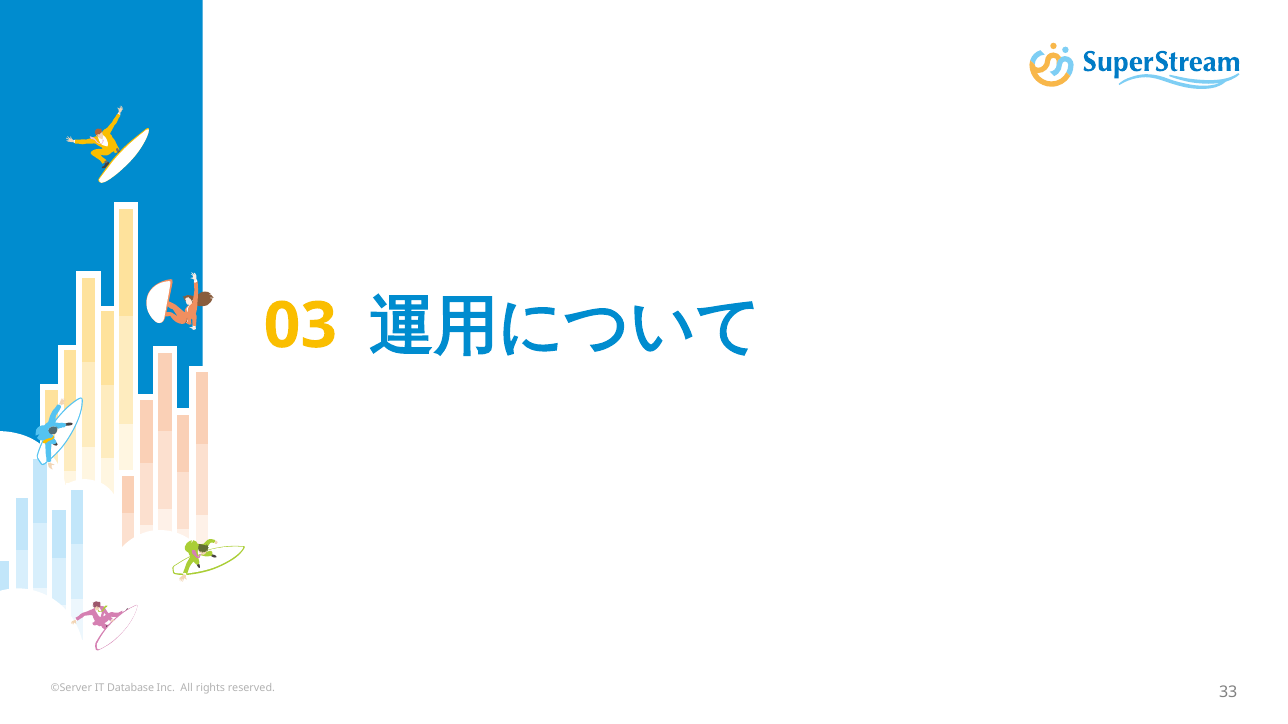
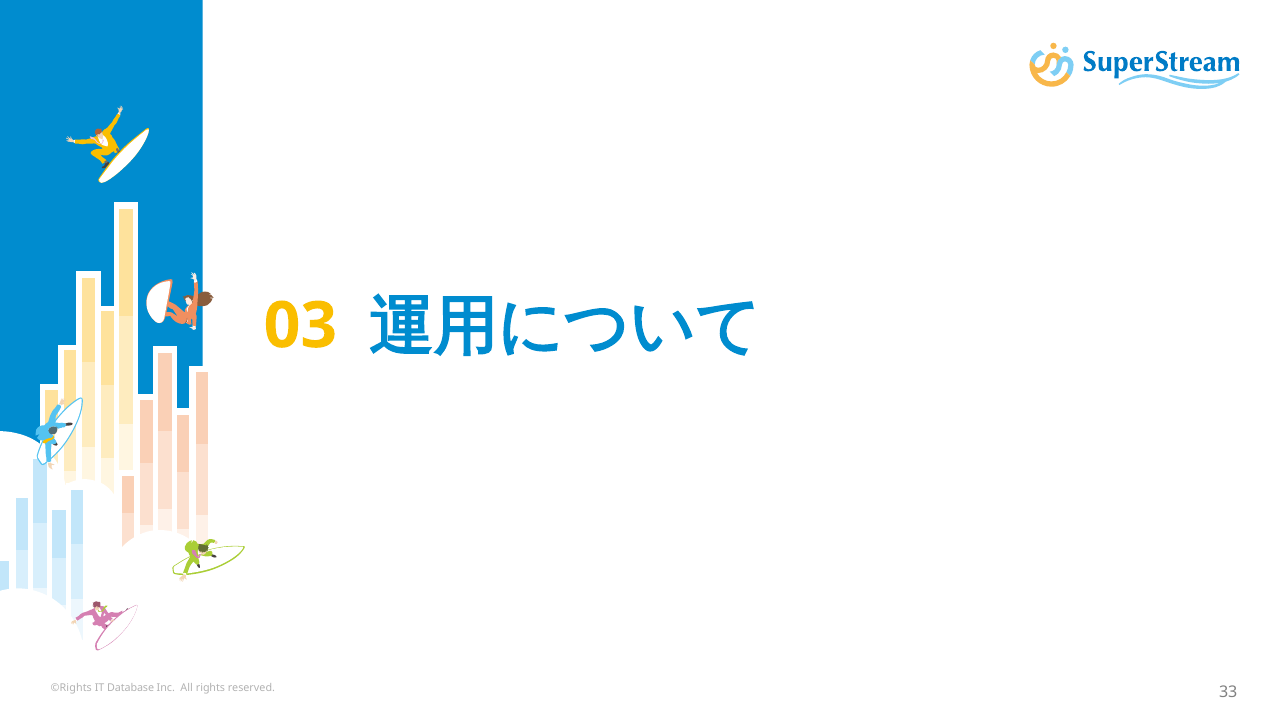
©Server: ©Server -> ©Rights (71, 688)
